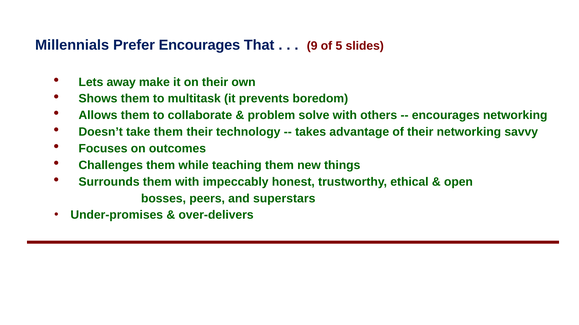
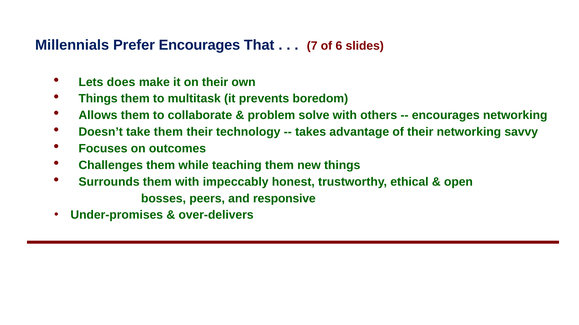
9: 9 -> 7 (312, 46)
5: 5 -> 6 (339, 46)
away: away -> does (121, 82)
Shows: Shows -> Things (98, 99)
superstars: superstars -> responsive (284, 199)
